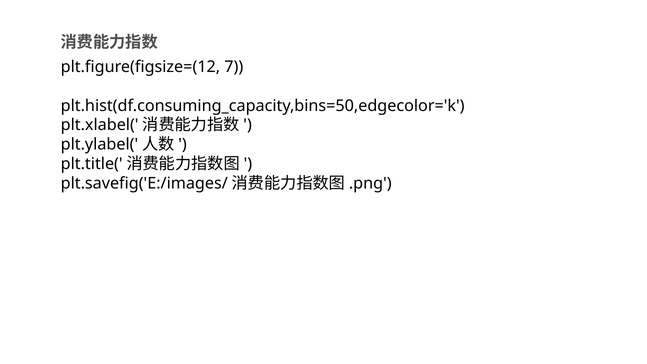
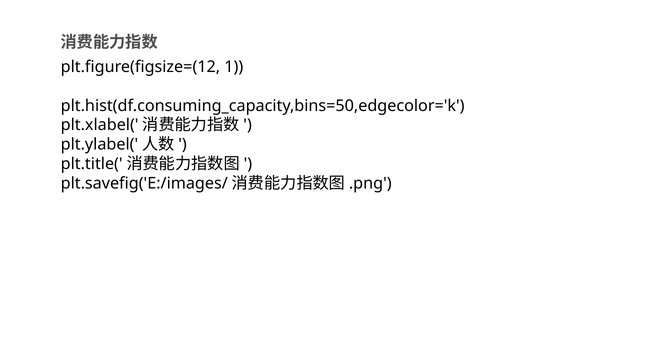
7: 7 -> 1 (234, 67)
